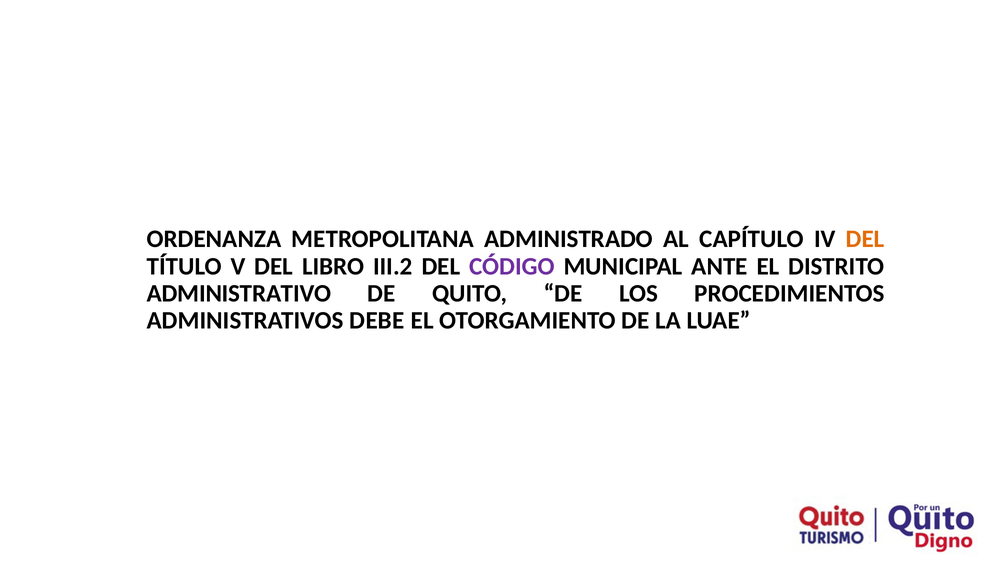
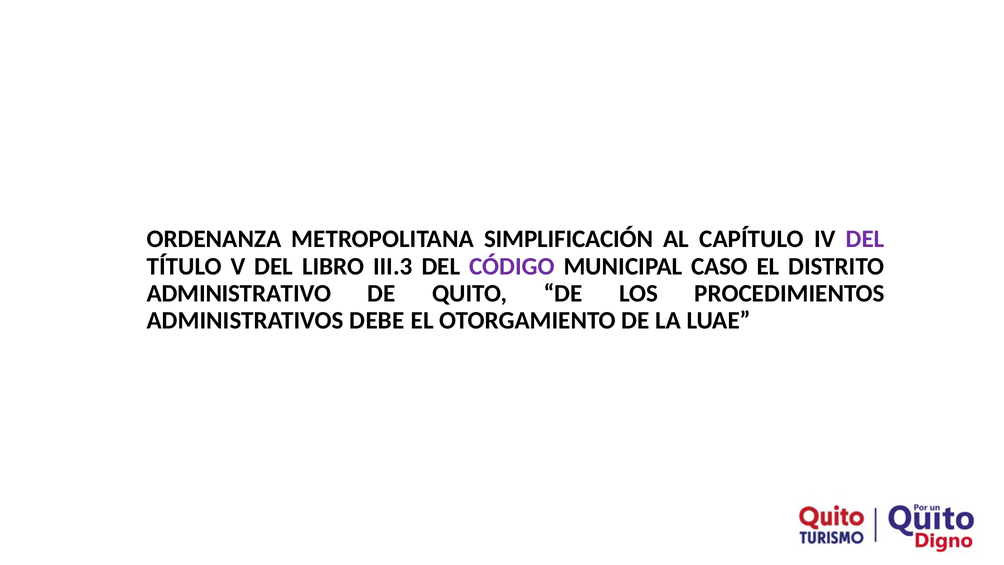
ADMINISTRADO: ADMINISTRADO -> SIMPLIFICACIÓN (569, 239)
DEL colour: orange -> purple (865, 239)
III.2: III.2 -> III.3 (393, 266)
ANTE: ANTE -> CASO (720, 266)
